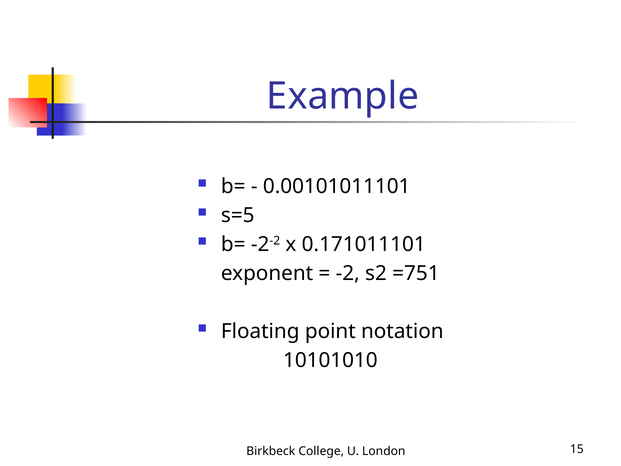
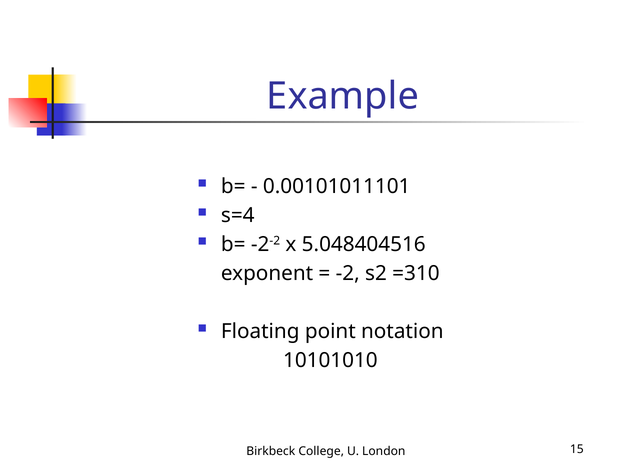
s=5: s=5 -> s=4 (238, 215)
0.171011101: 0.171011101 -> 5.048404516 (364, 244)
=751: =751 -> =310 (416, 273)
